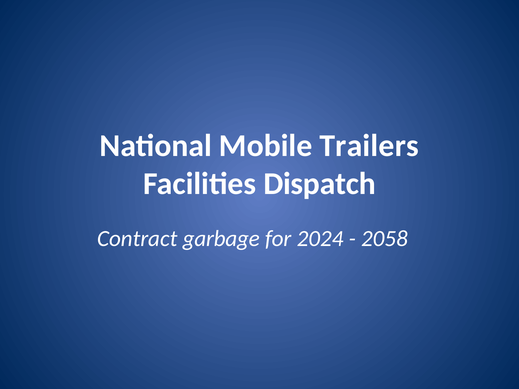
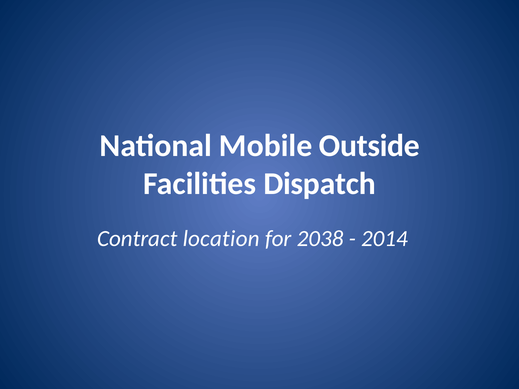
Trailers: Trailers -> Outside (369, 146)
garbage: garbage -> location (221, 239)
2024: 2024 -> 2038 (320, 239)
2058: 2058 -> 2014 (384, 239)
